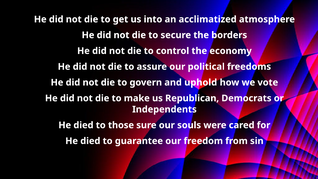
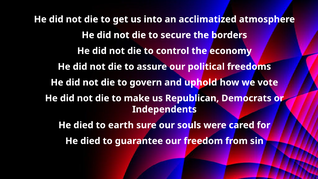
those: those -> earth (121, 125)
